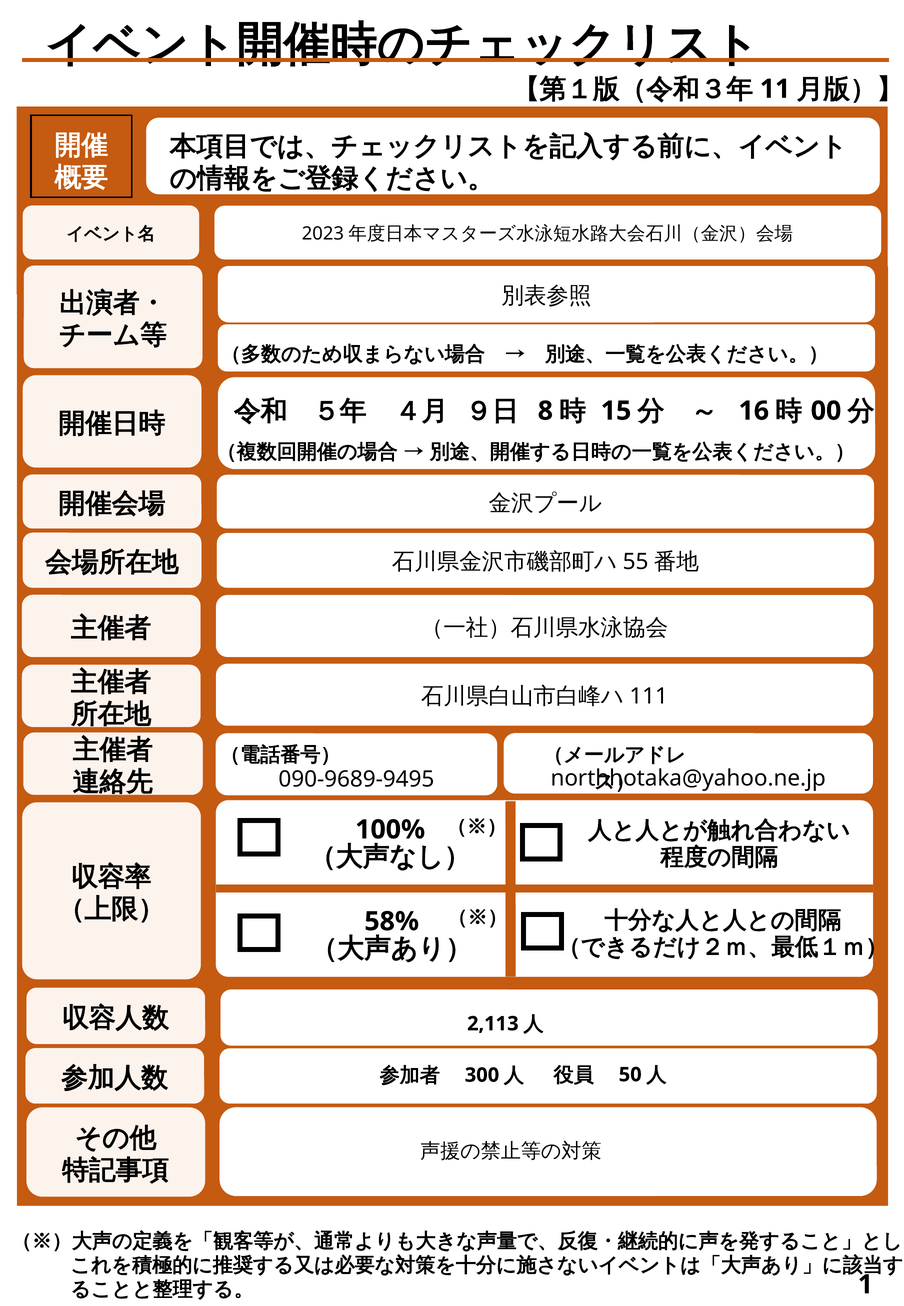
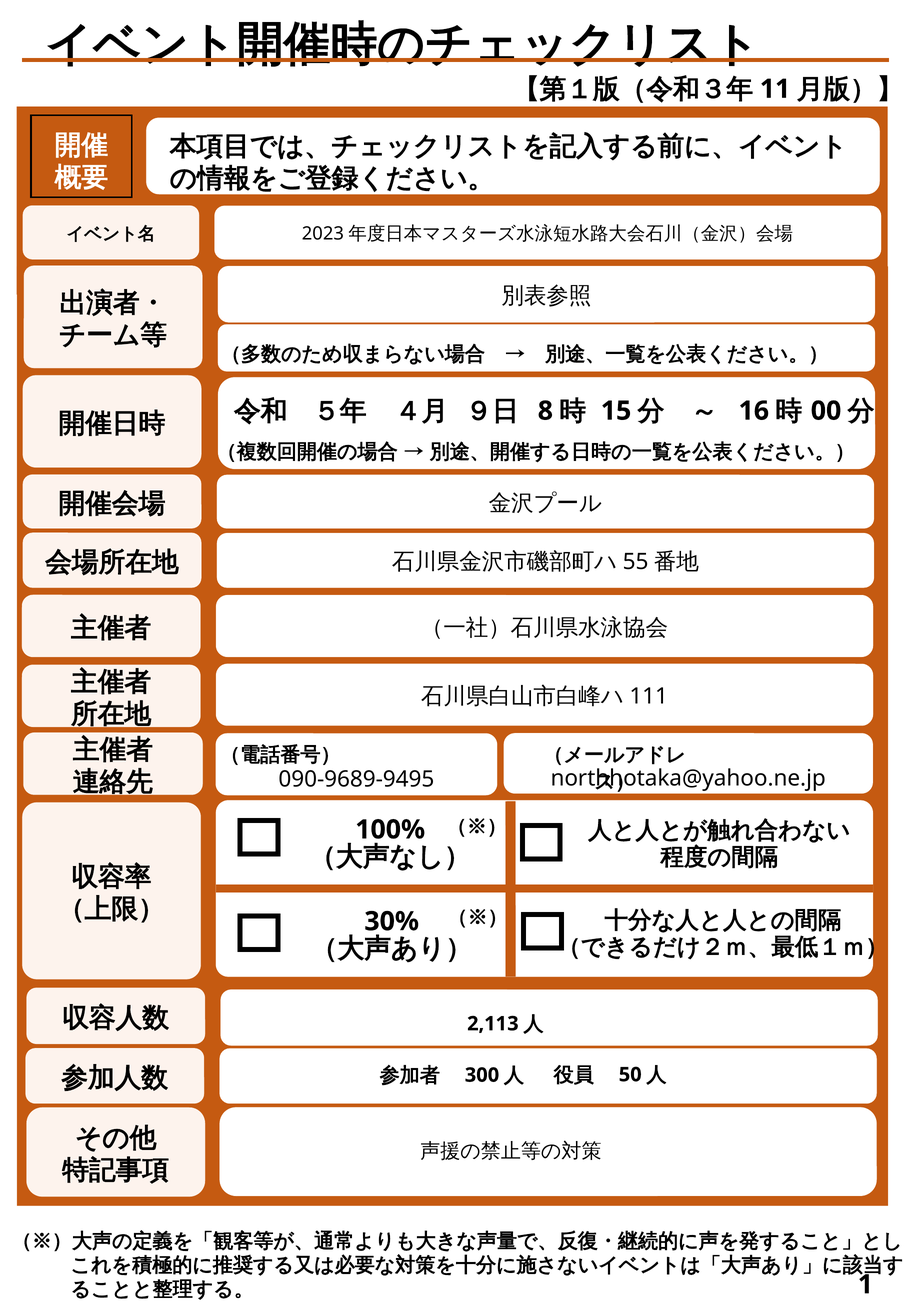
58%: 58% -> 30% (392, 921)
